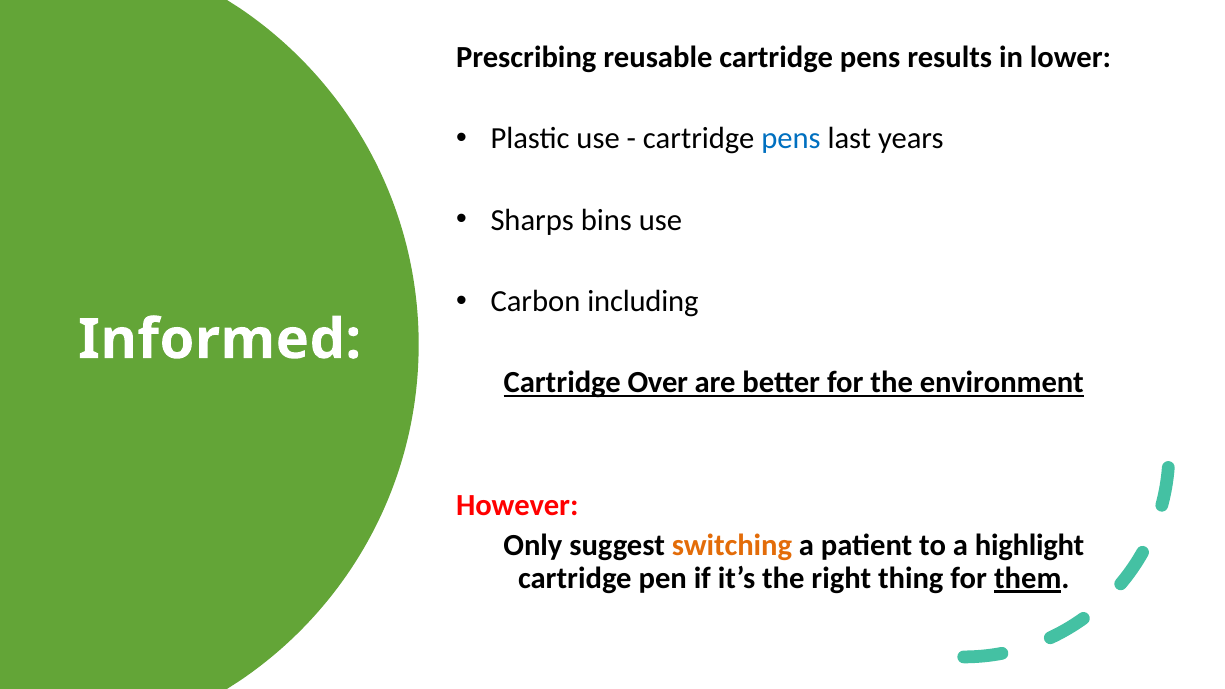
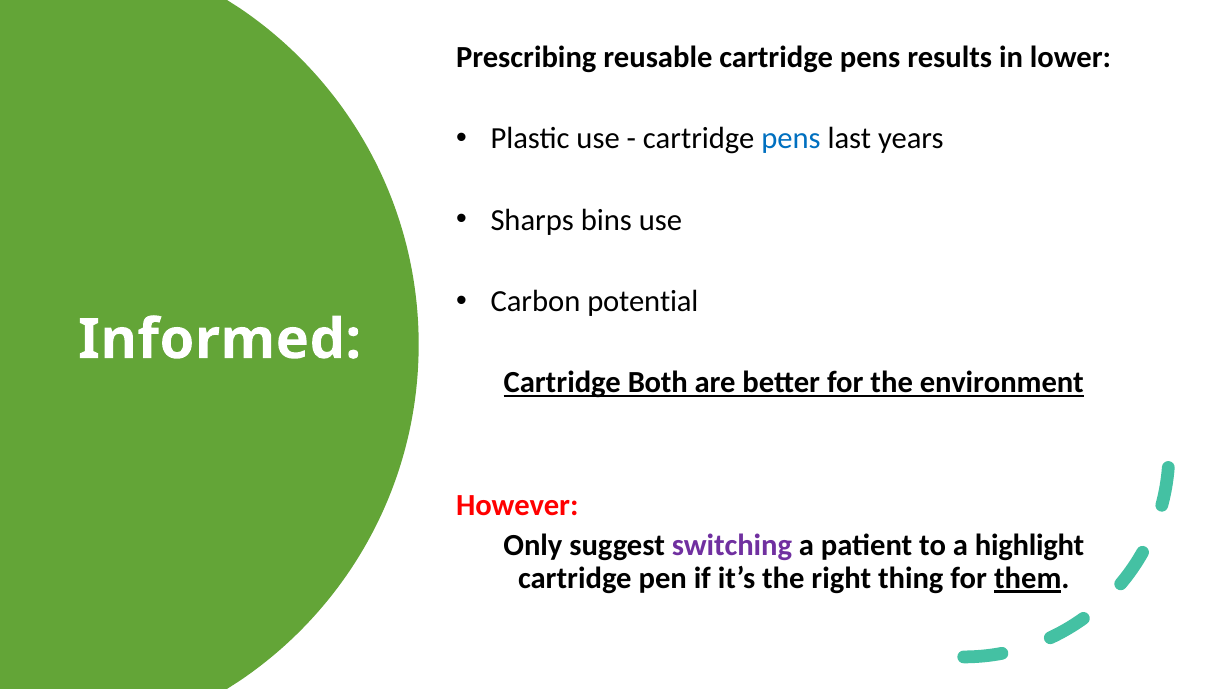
including: including -> potential (643, 301)
Over: Over -> Both (658, 383)
switching colour: orange -> purple (732, 546)
